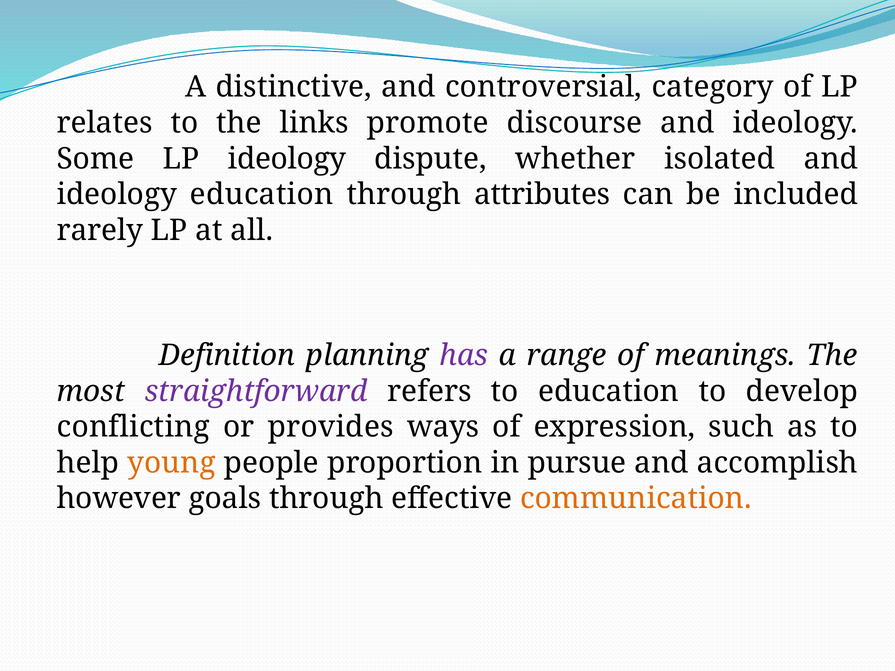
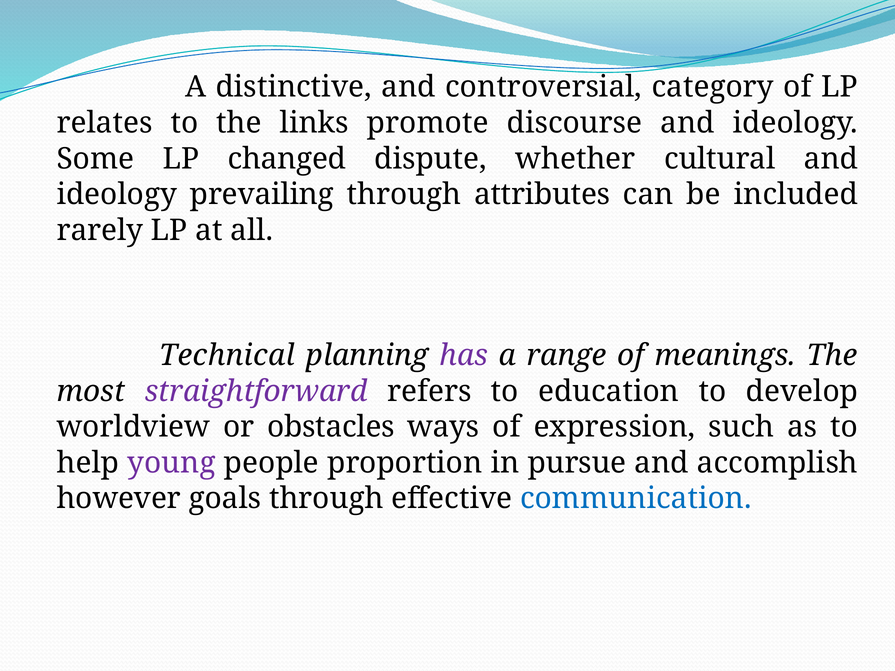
LP ideology: ideology -> changed (287, 159)
isolated: isolated -> cultural (720, 159)
ideology education: education -> prevailing (262, 195)
Definition: Definition -> Technical (227, 356)
conflicting: conflicting -> worldview (133, 427)
provides: provides -> obstacles (331, 427)
young colour: orange -> purple (172, 463)
communication colour: orange -> blue (636, 499)
